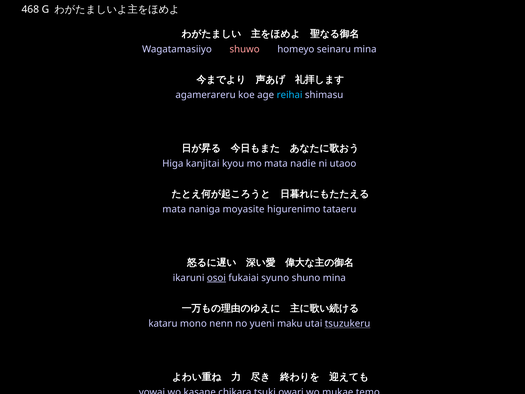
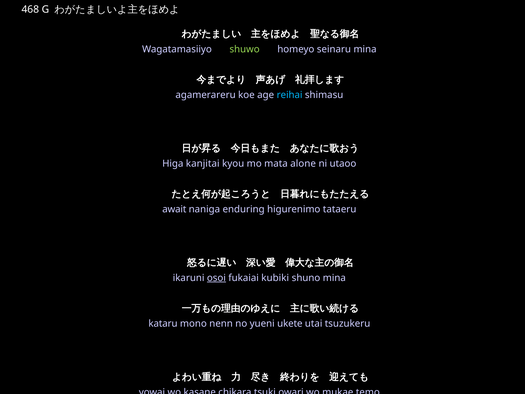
shuwo colour: pink -> light green (245, 49)
nadie: nadie -> alone (303, 163)
mata: mata -> await (174, 209)
moyasite: moyasite -> enduring (244, 209)
syuno: syuno -> kubiki (275, 278)
maku: maku -> ukete (290, 323)
tsuzukeru underline: present -> none (348, 323)
